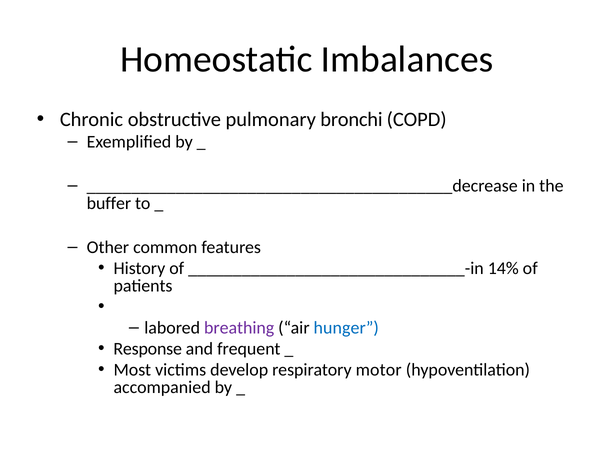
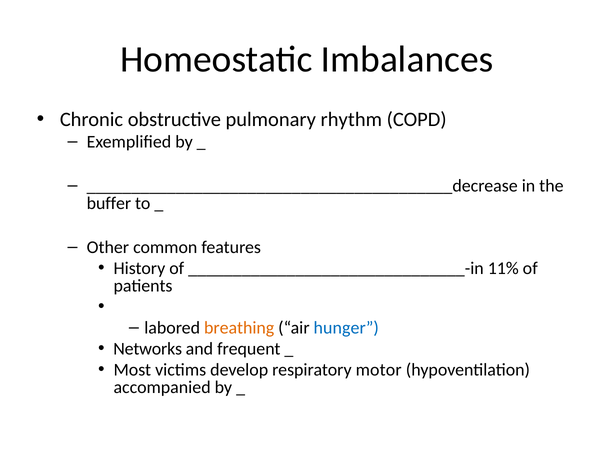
bronchi: bronchi -> rhythm (351, 120)
14%: 14% -> 11% (503, 269)
breathing colour: purple -> orange (239, 328)
Response: Response -> Networks (148, 349)
